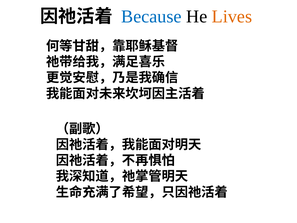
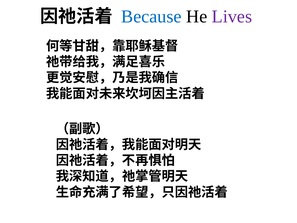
Lives colour: orange -> purple (232, 17)
